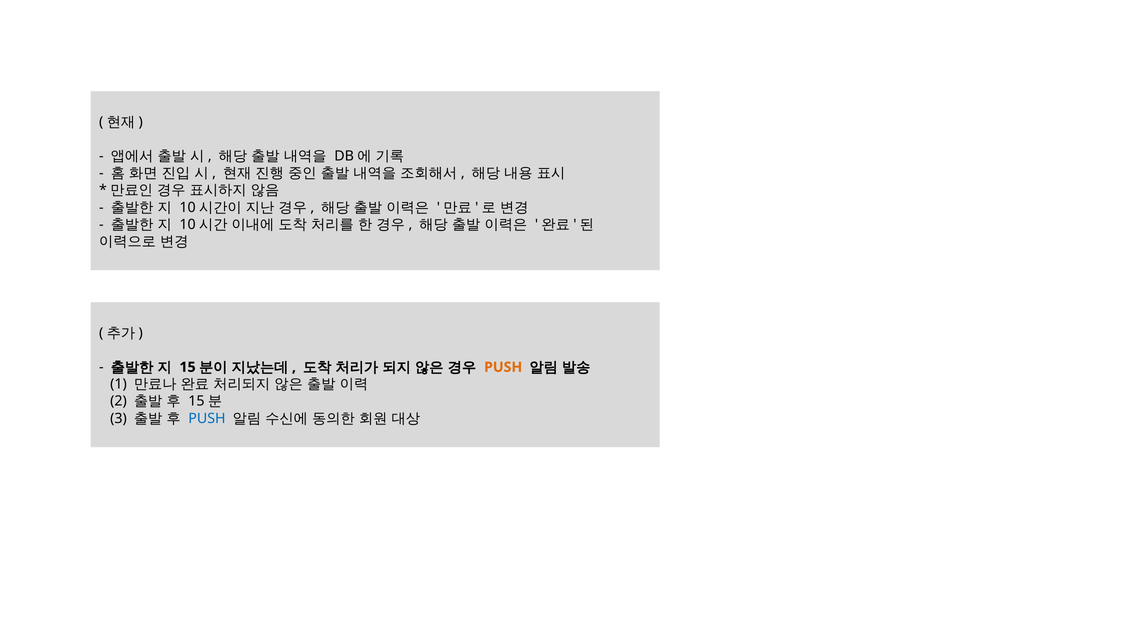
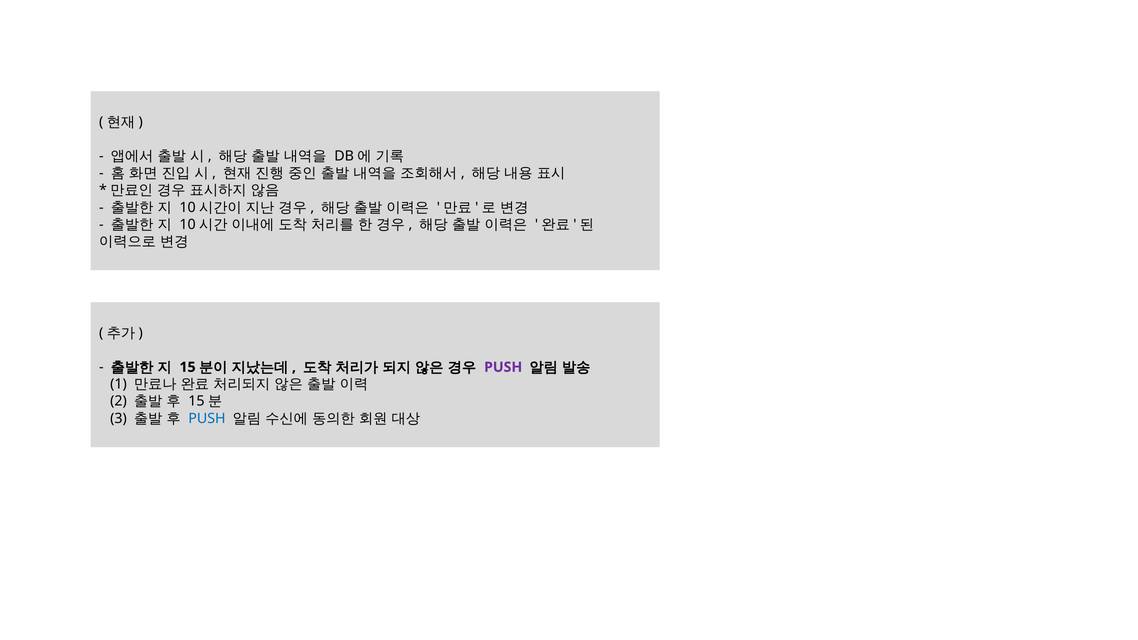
PUSH colour: orange -> purple (503, 367)
